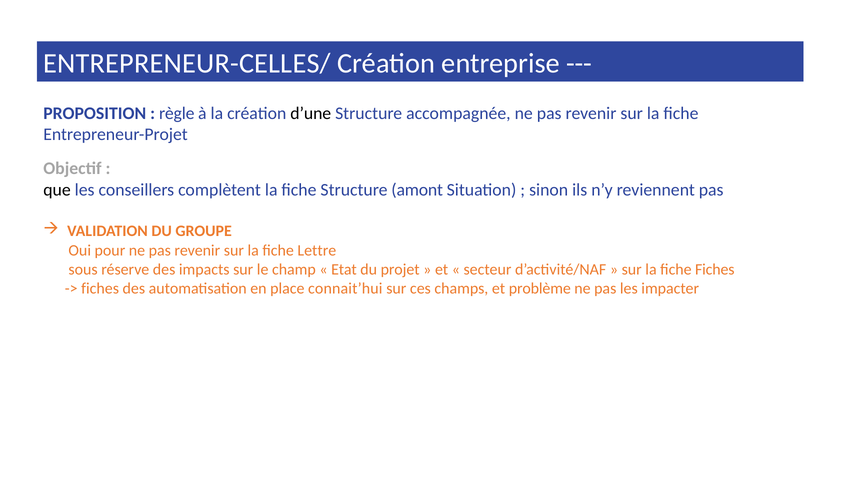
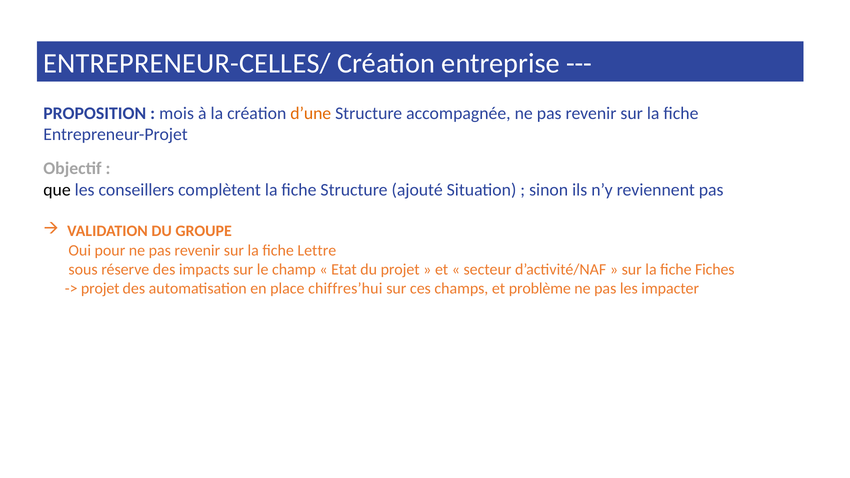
règle: règle -> mois (177, 113)
d’une colour: black -> orange (311, 113)
amont: amont -> ajouté (417, 190)
fiches: fiches -> projet (100, 289)
connait’hui: connait’hui -> chiffres’hui (345, 289)
